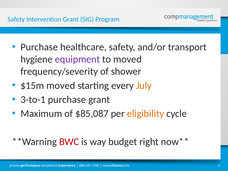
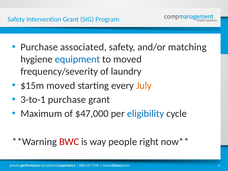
healthcare: healthcare -> associated (83, 47)
transport: transport -> matching (187, 47)
equipment colour: purple -> blue (77, 59)
shower: shower -> laundry (126, 71)
$85,087: $85,087 -> $47,000 (92, 114)
eligibility colour: orange -> blue (146, 114)
budget: budget -> people (123, 142)
